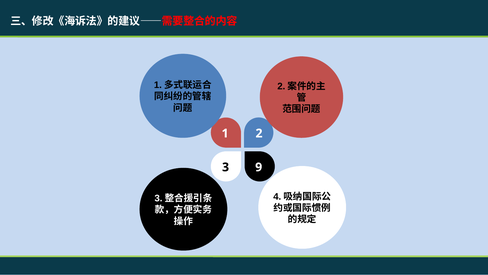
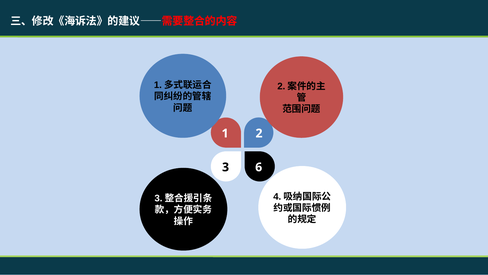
9: 9 -> 6 (259, 167)
